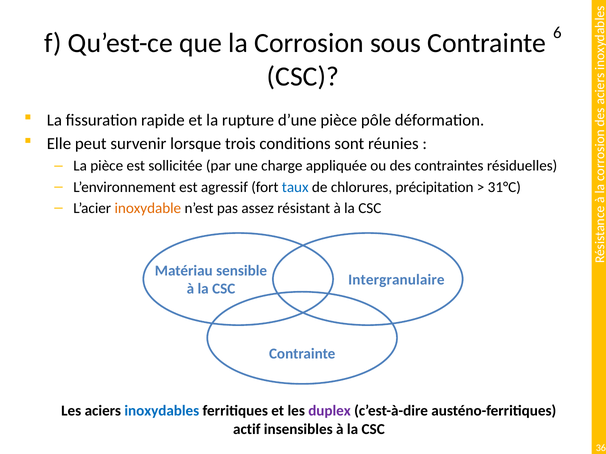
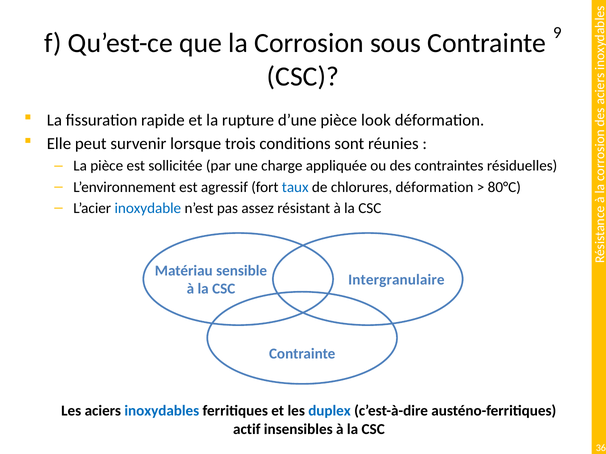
6: 6 -> 9 (557, 32)
pôle: pôle -> look (376, 120)
chlorures précipitation: précipitation -> déformation (434, 187)
31°C: 31°C -> 80°C (504, 187)
inoxydable colour: orange -> blue (148, 209)
duplex colour: purple -> blue (330, 411)
